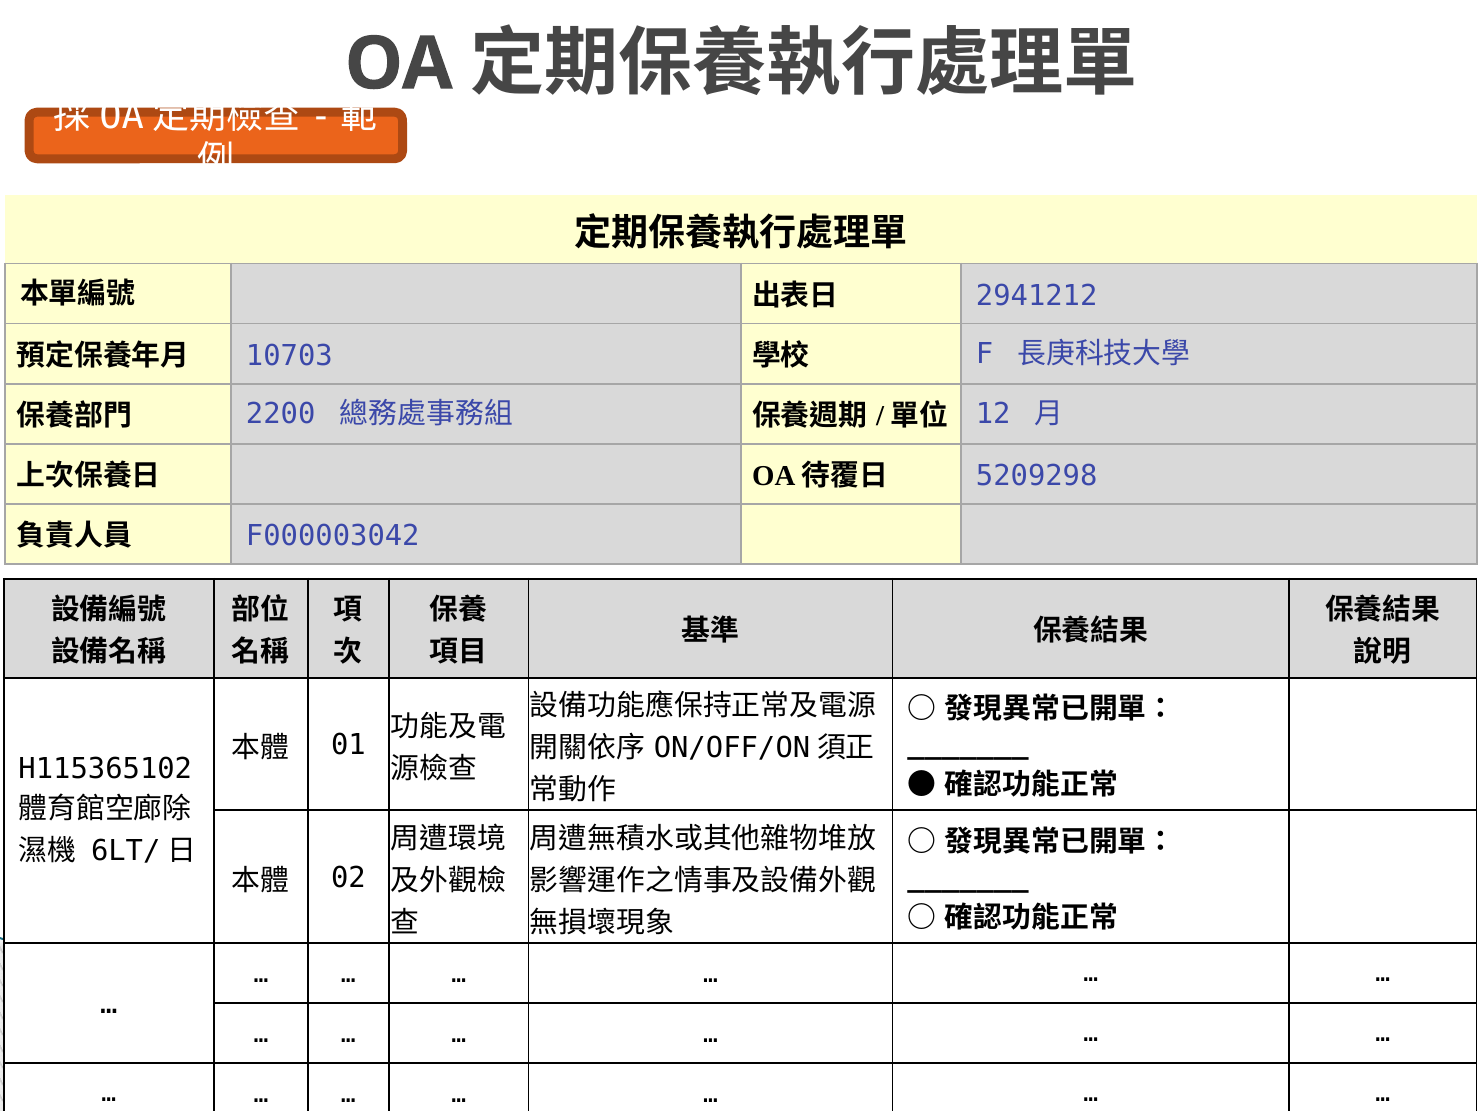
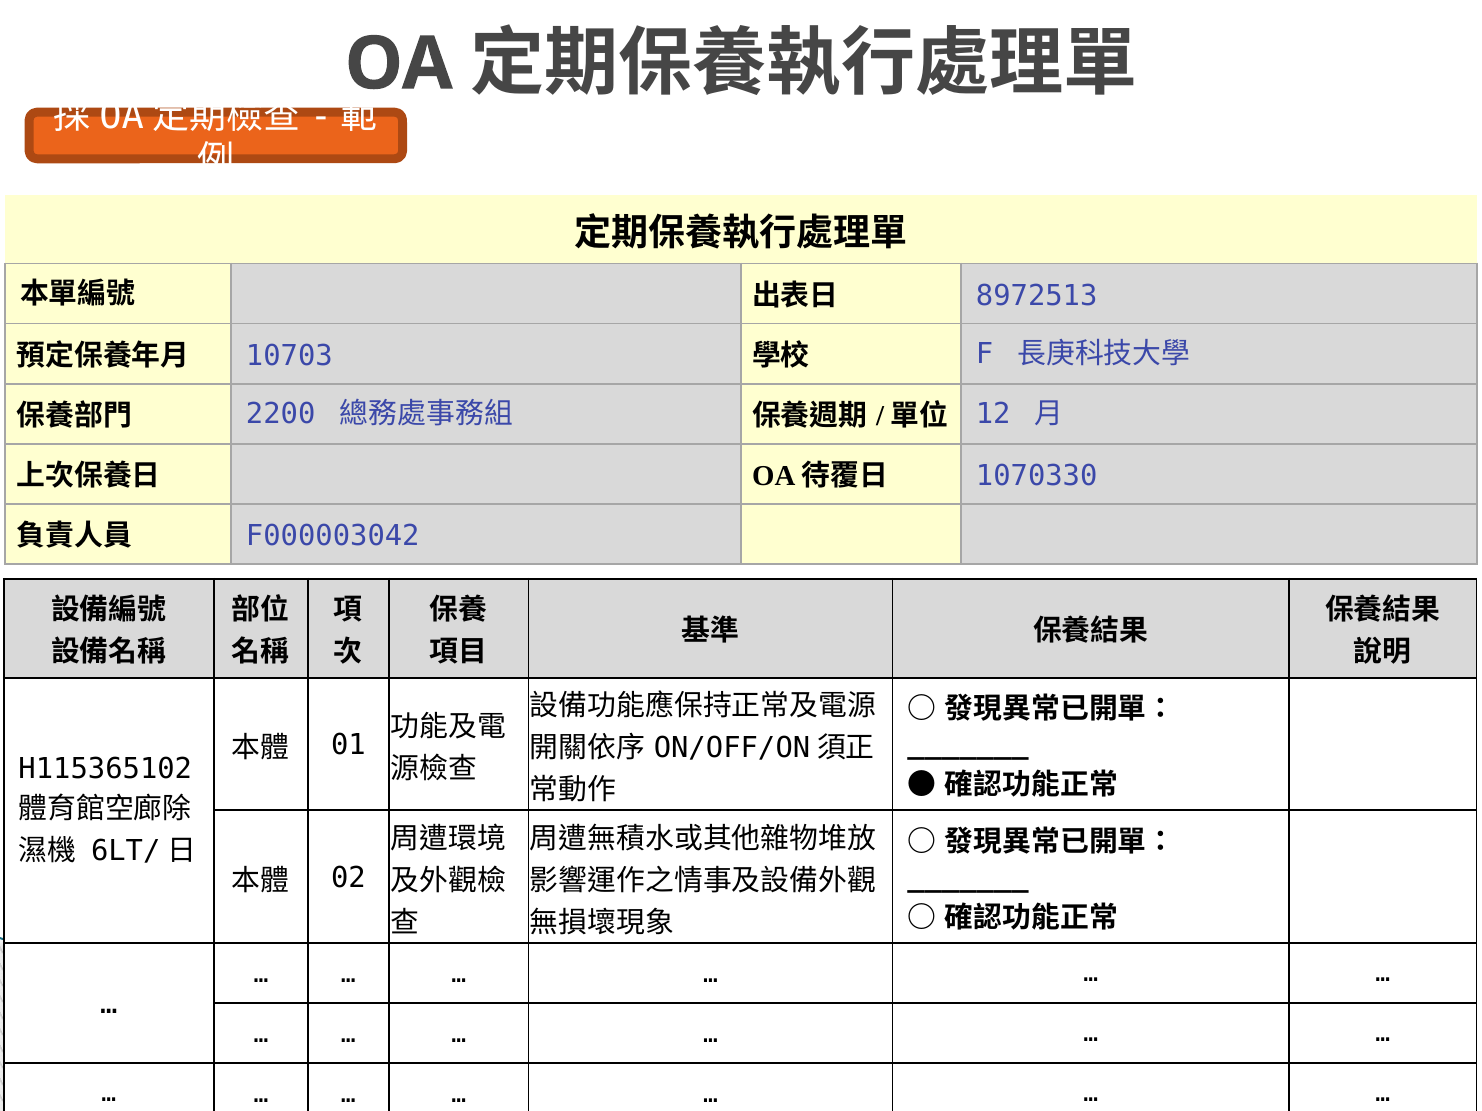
2941212: 2941212 -> 8972513 (1037, 296)
5209298: 5209298 -> 1070330 (1037, 476)
